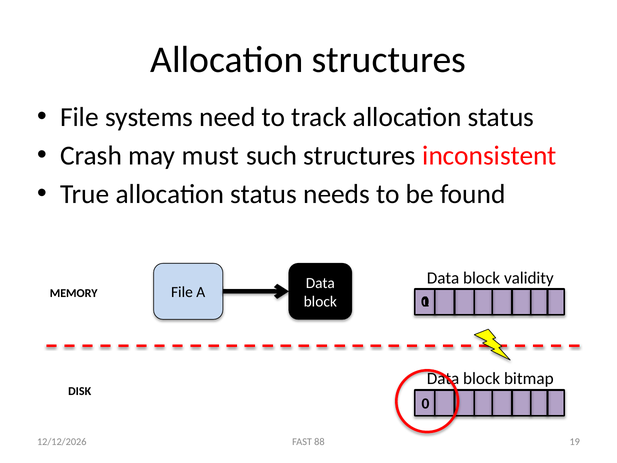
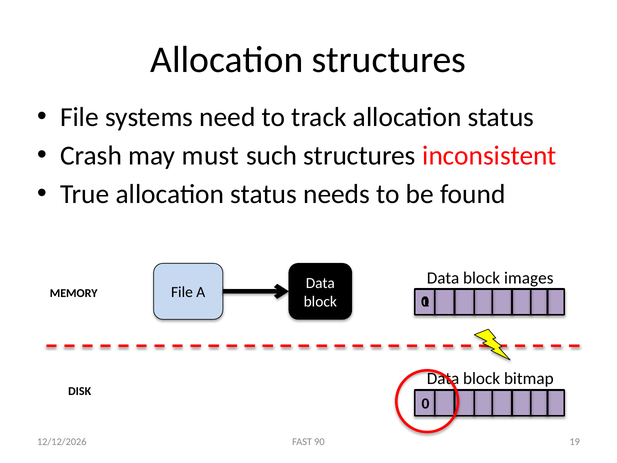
validity: validity -> images (529, 278)
88: 88 -> 90 (319, 442)
